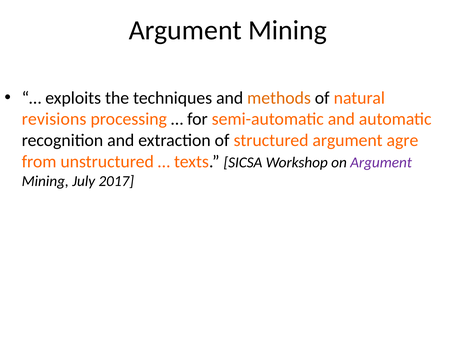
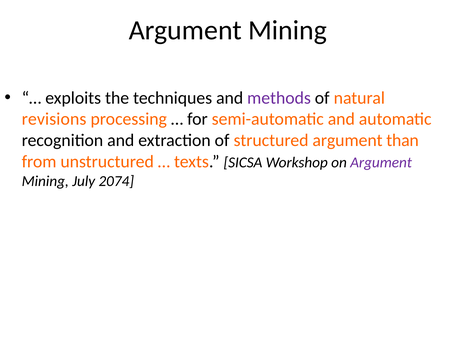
methods colour: orange -> purple (279, 98)
agre: agre -> than (403, 140)
2017: 2017 -> 2074 (116, 181)
